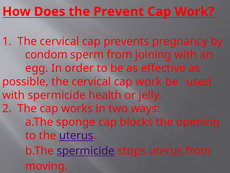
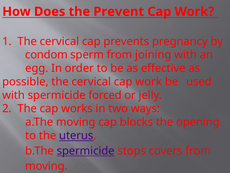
health: health -> forced (105, 95)
a.The sponge: sponge -> moving (76, 122)
stops uterus: uterus -> covers (166, 150)
